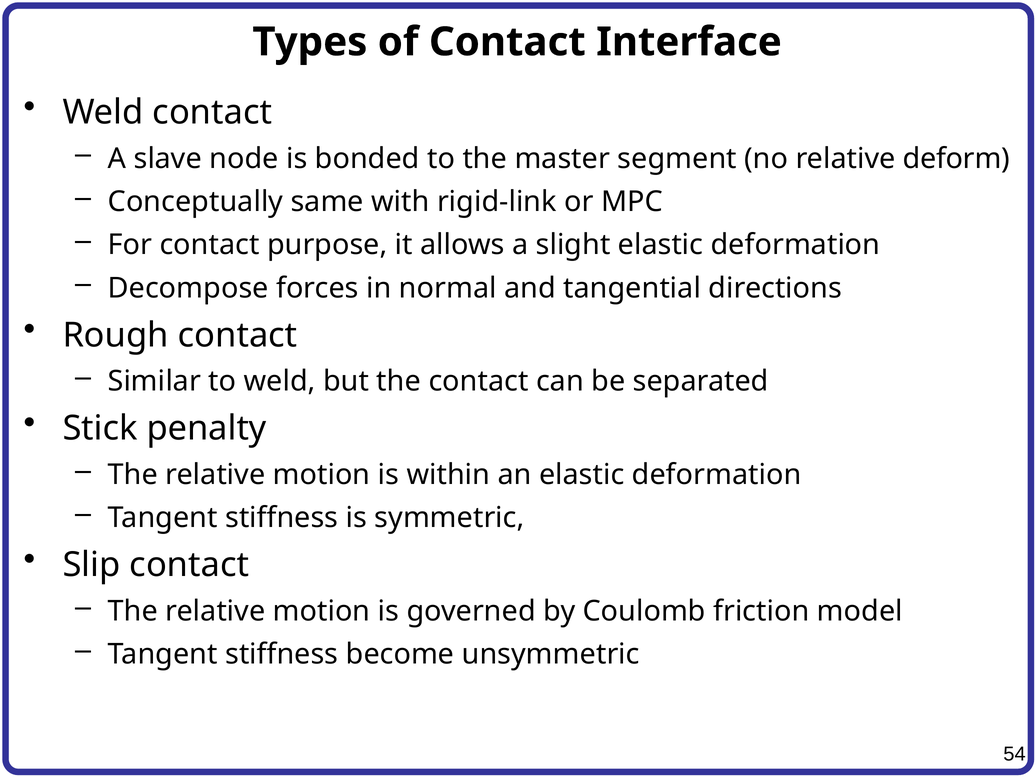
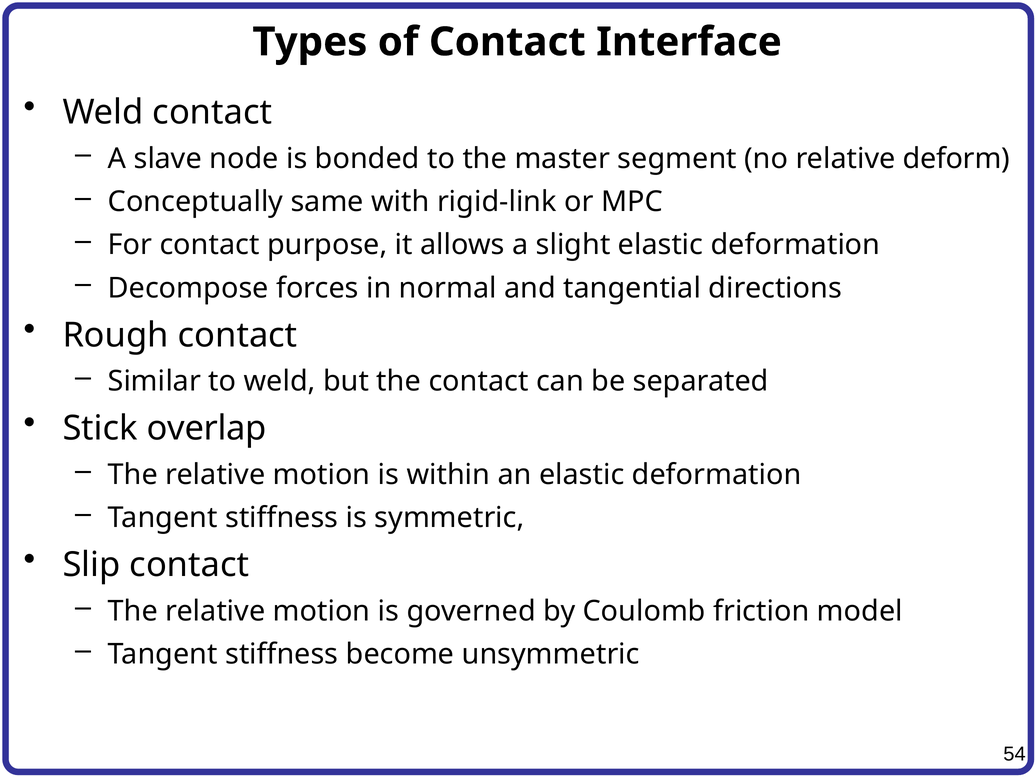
penalty: penalty -> overlap (207, 428)
